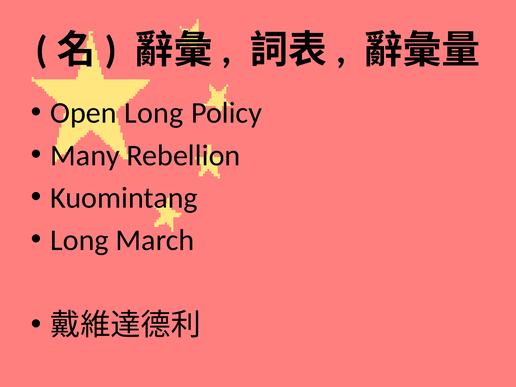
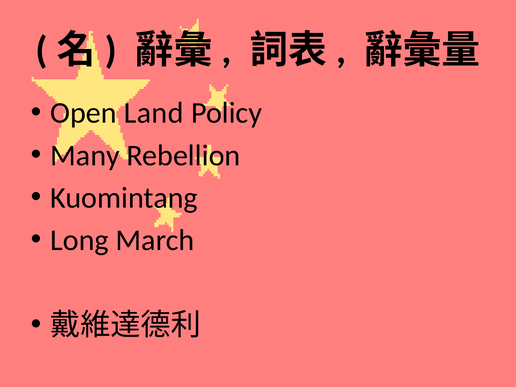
Open Long: Long -> Land (154, 113)
